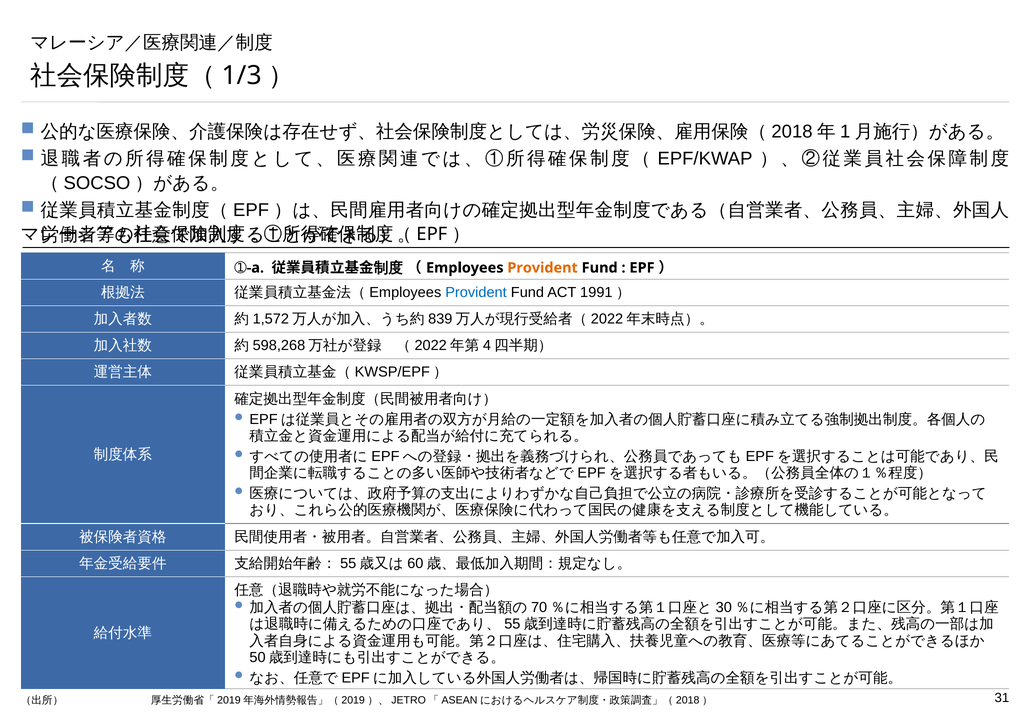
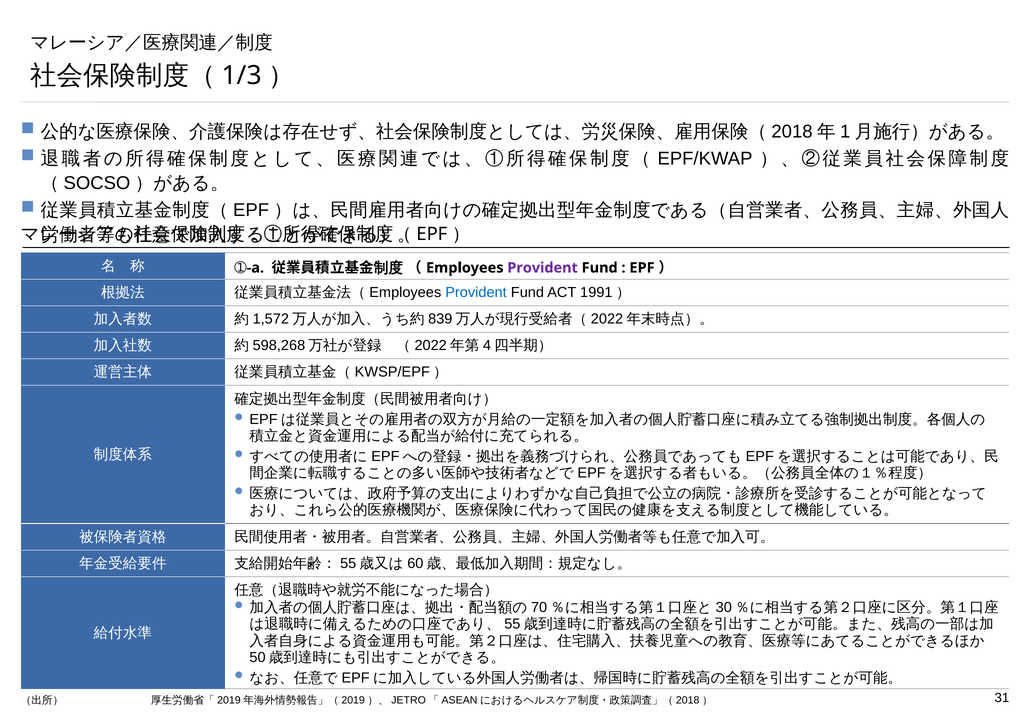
Provident colour: orange -> purple (543, 268)
